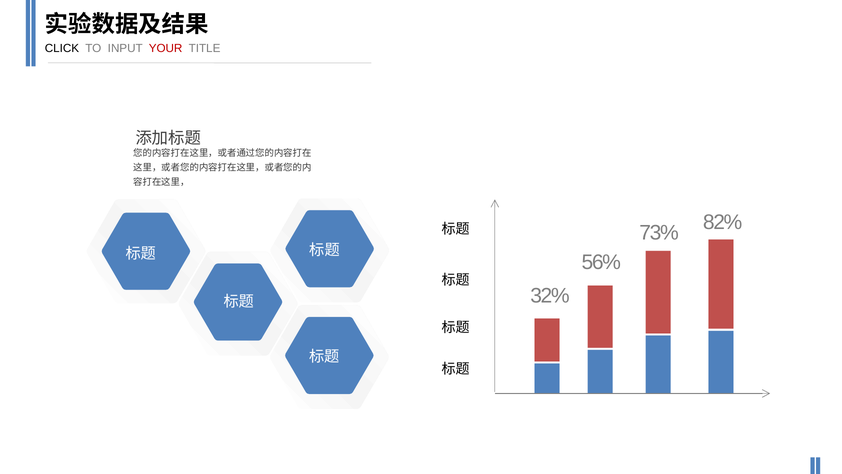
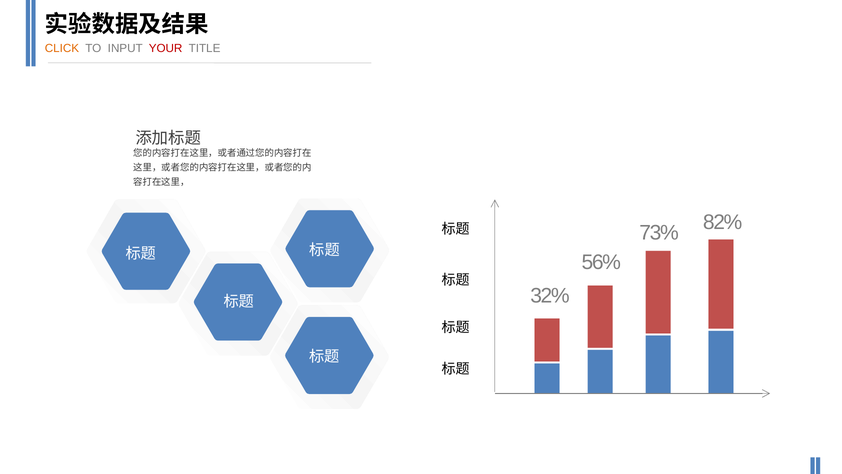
CLICK colour: black -> orange (62, 48)
